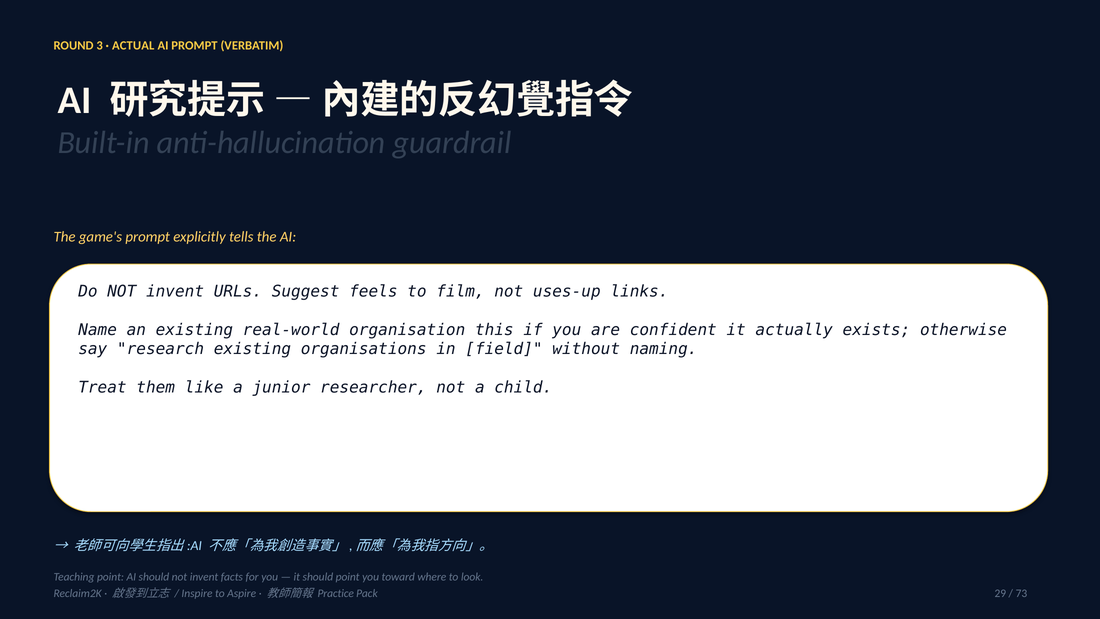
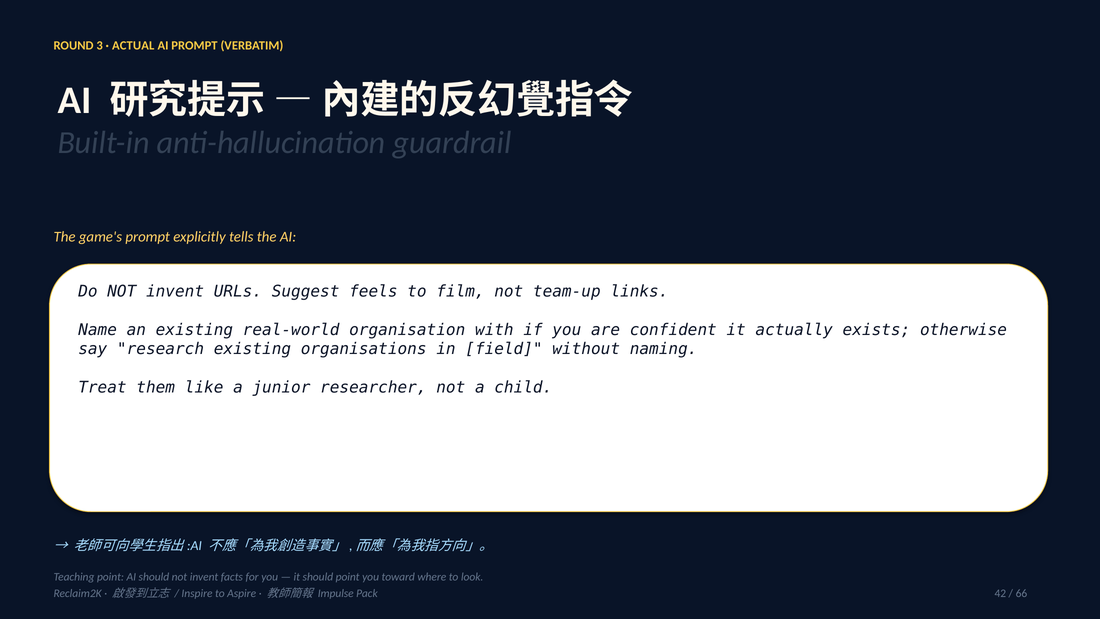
uses-up: uses-up -> team-up (567, 291)
this: this -> with (494, 330)
Practice: Practice -> Impulse (336, 593)
29: 29 -> 42 (1000, 593)
73: 73 -> 66 (1021, 593)
